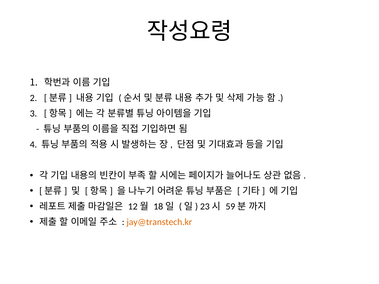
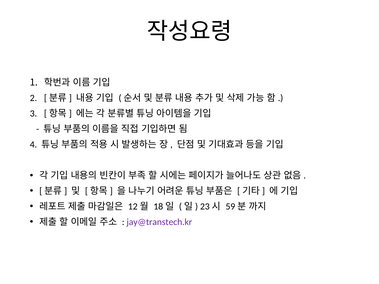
jay@transtech.kr colour: orange -> purple (159, 222)
